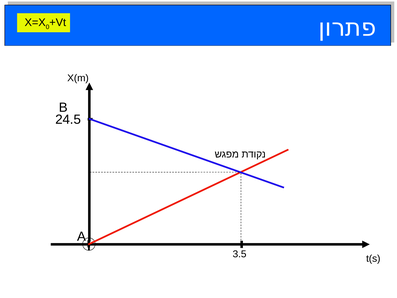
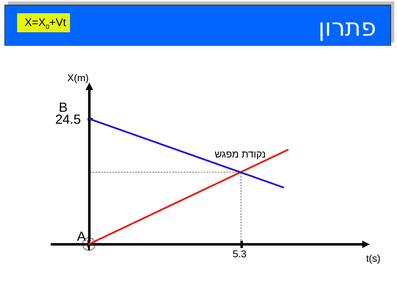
3.5: 3.5 -> 5.3 (240, 254)
